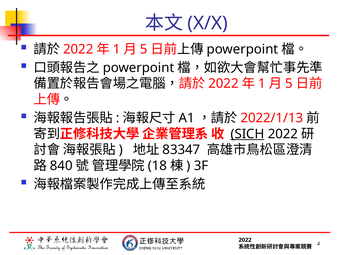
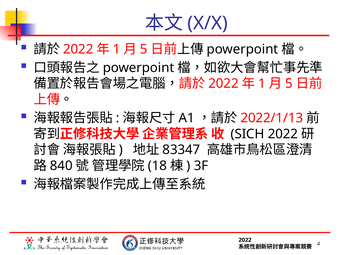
SICH underline: present -> none (247, 134)
